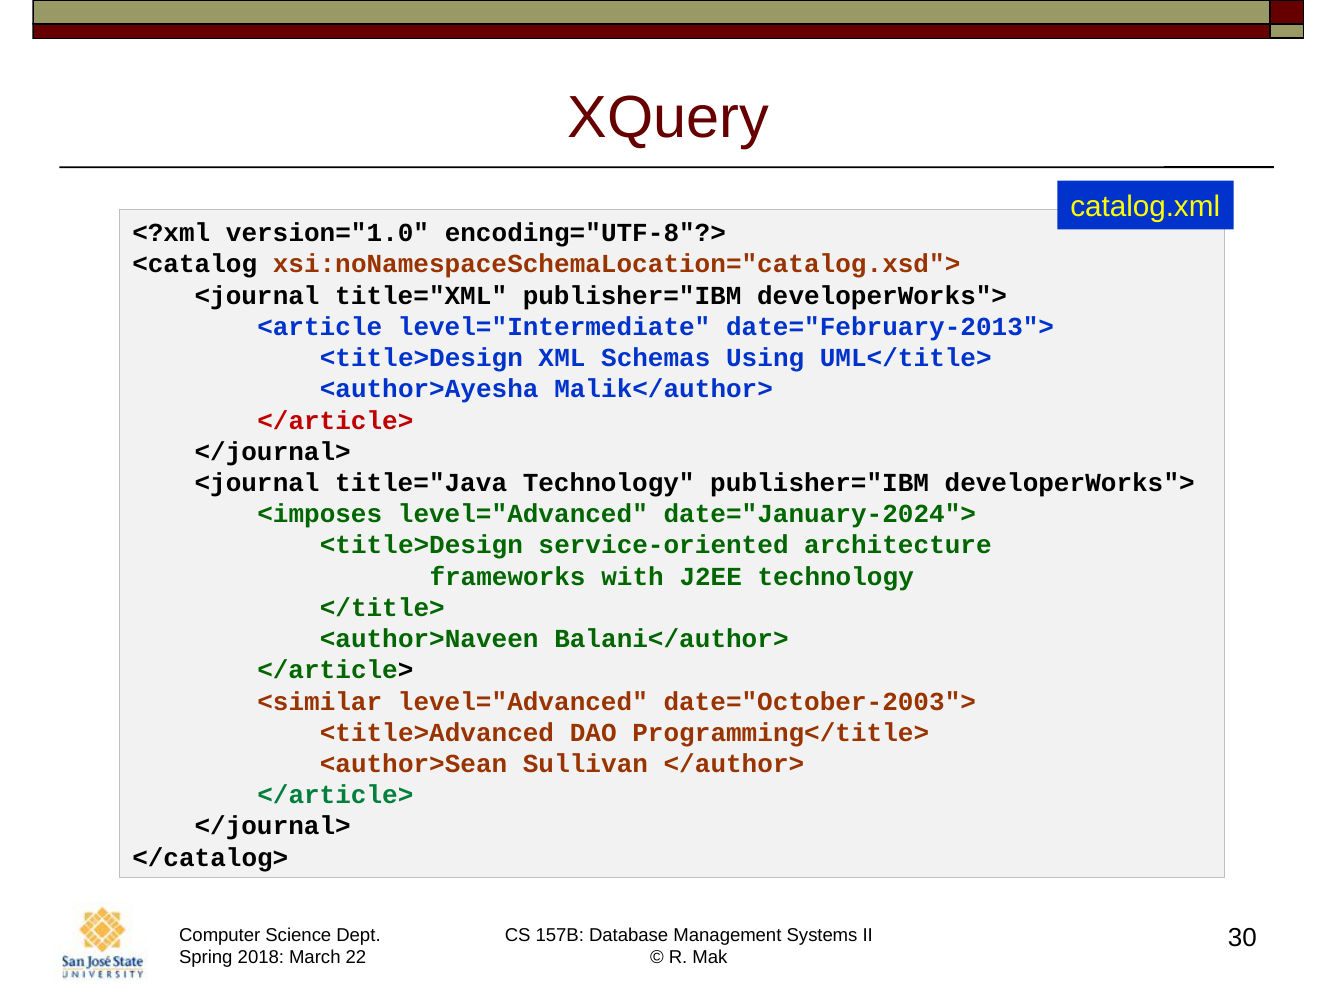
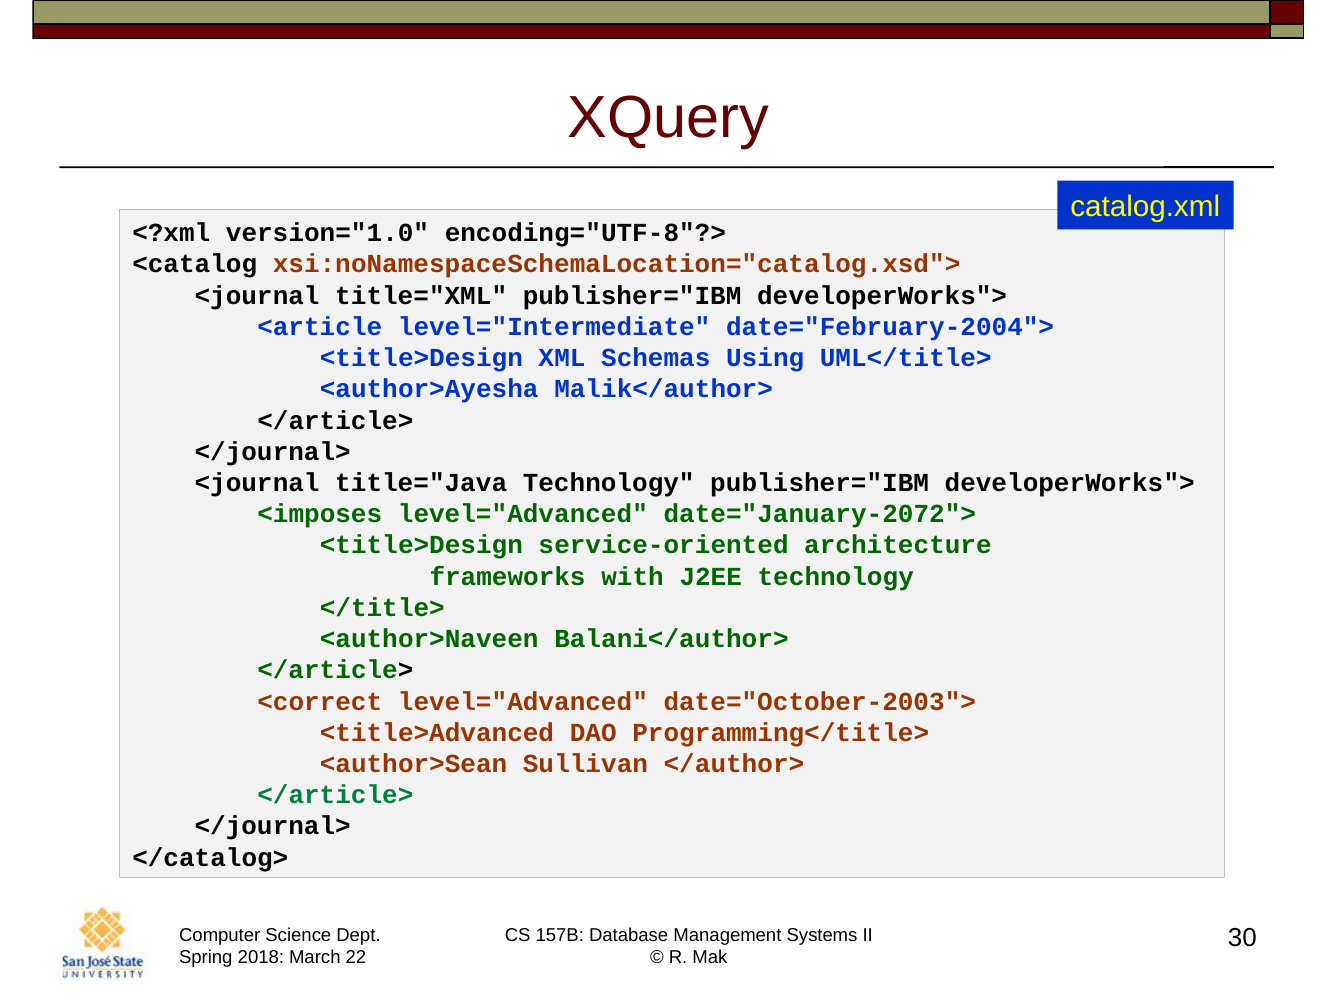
date="February-2013">: date="February-2013"> -> date="February-2004"> (890, 327)
</article> colour: red -> black (335, 420)
date="January-2024">: date="January-2024"> -> date="January-2072"> (820, 514)
<similar: <similar -> <correct (320, 701)
